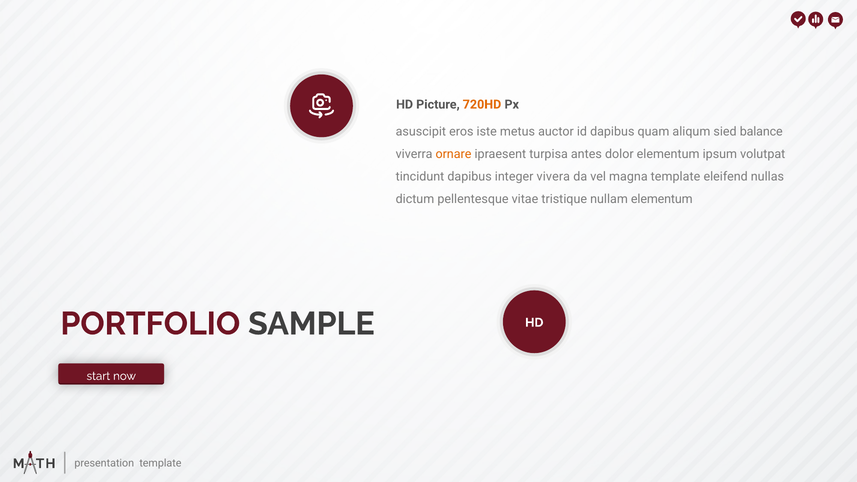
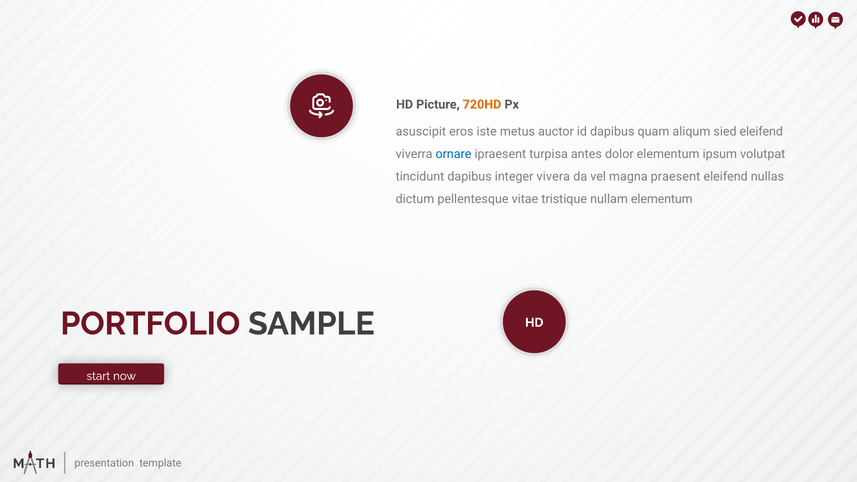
sied balance: balance -> eleifend (761, 132)
ornare colour: orange -> blue (453, 154)
magna template: template -> praesent (675, 177)
